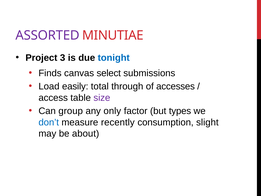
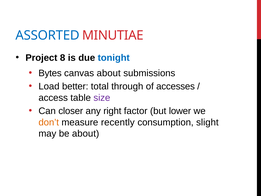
ASSORTED colour: purple -> blue (47, 35)
3: 3 -> 8 (63, 58)
Finds: Finds -> Bytes (50, 73)
canvas select: select -> about (109, 73)
easily: easily -> better (75, 86)
group: group -> closer (71, 111)
only: only -> right (112, 111)
types: types -> lower (180, 111)
don’t colour: blue -> orange (49, 122)
